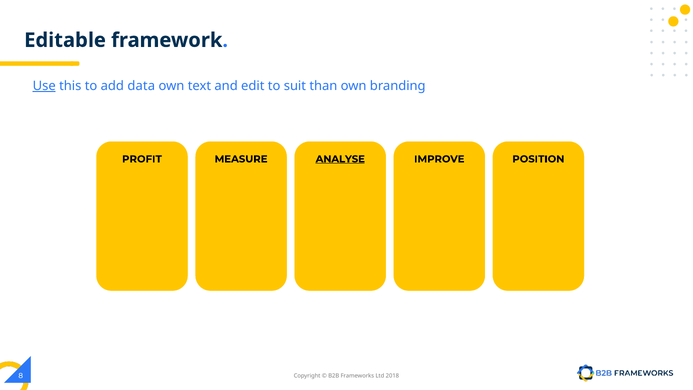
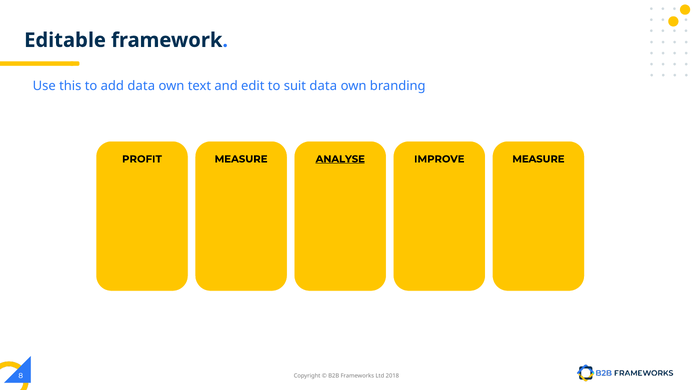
Use underline: present -> none (44, 86)
suit than: than -> data (323, 86)
IMPROVE POSITION: POSITION -> MEASURE (538, 159)
